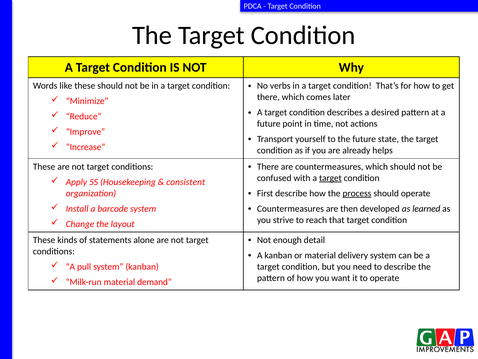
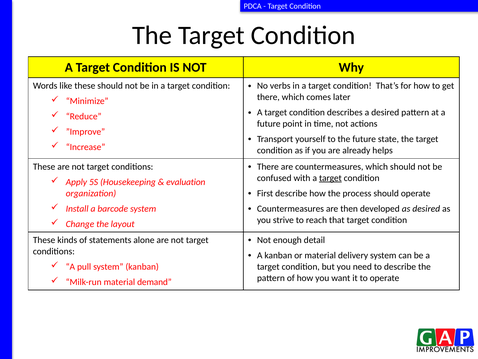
consistent: consistent -> evaluation (186, 182)
process underline: present -> none (357, 193)
as learned: learned -> desired (426, 208)
